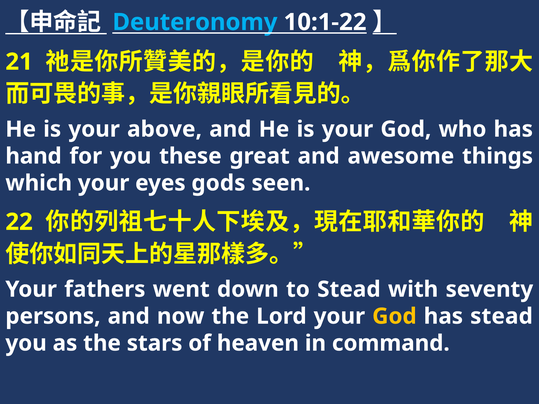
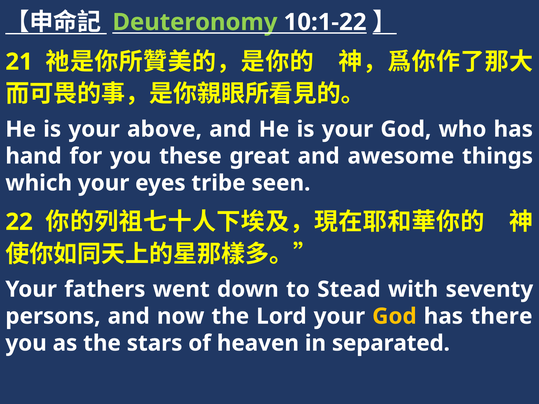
Deuteronomy colour: light blue -> light green (195, 22)
gods: gods -> tribe (218, 183)
has stead: stead -> there (501, 316)
command: command -> separated (391, 343)
